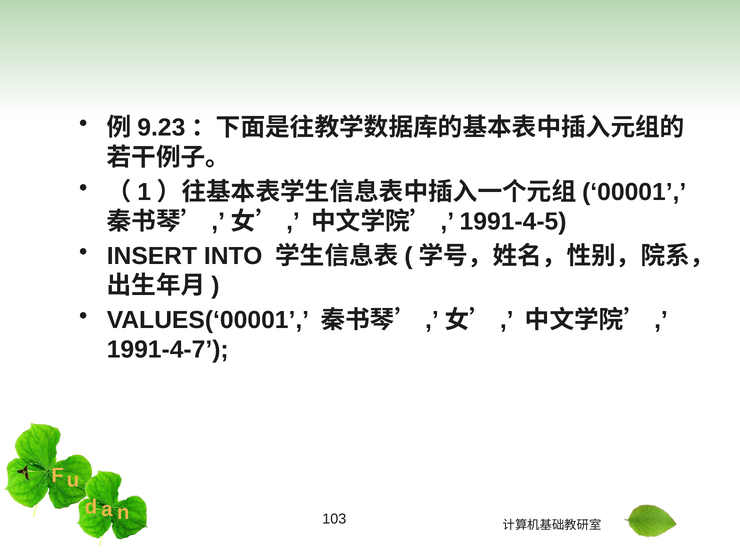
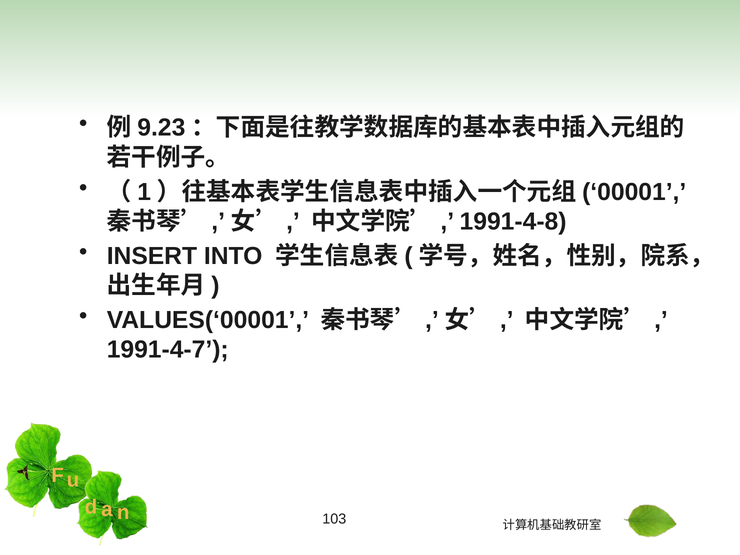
1991-4-5: 1991-4-5 -> 1991-4-8 (513, 221)
